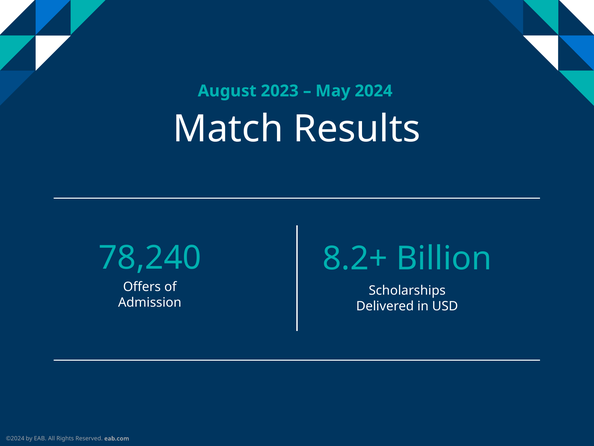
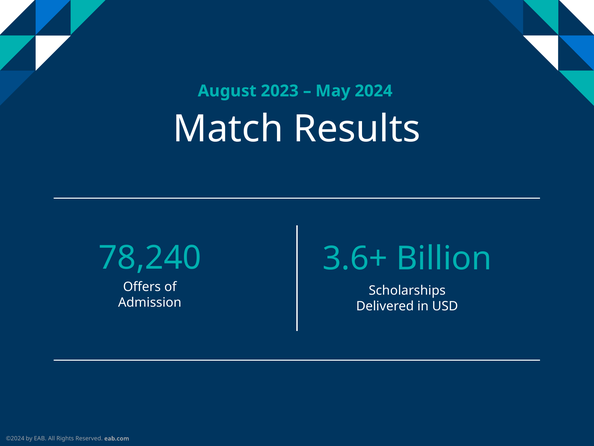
8.2+: 8.2+ -> 3.6+ (355, 258)
